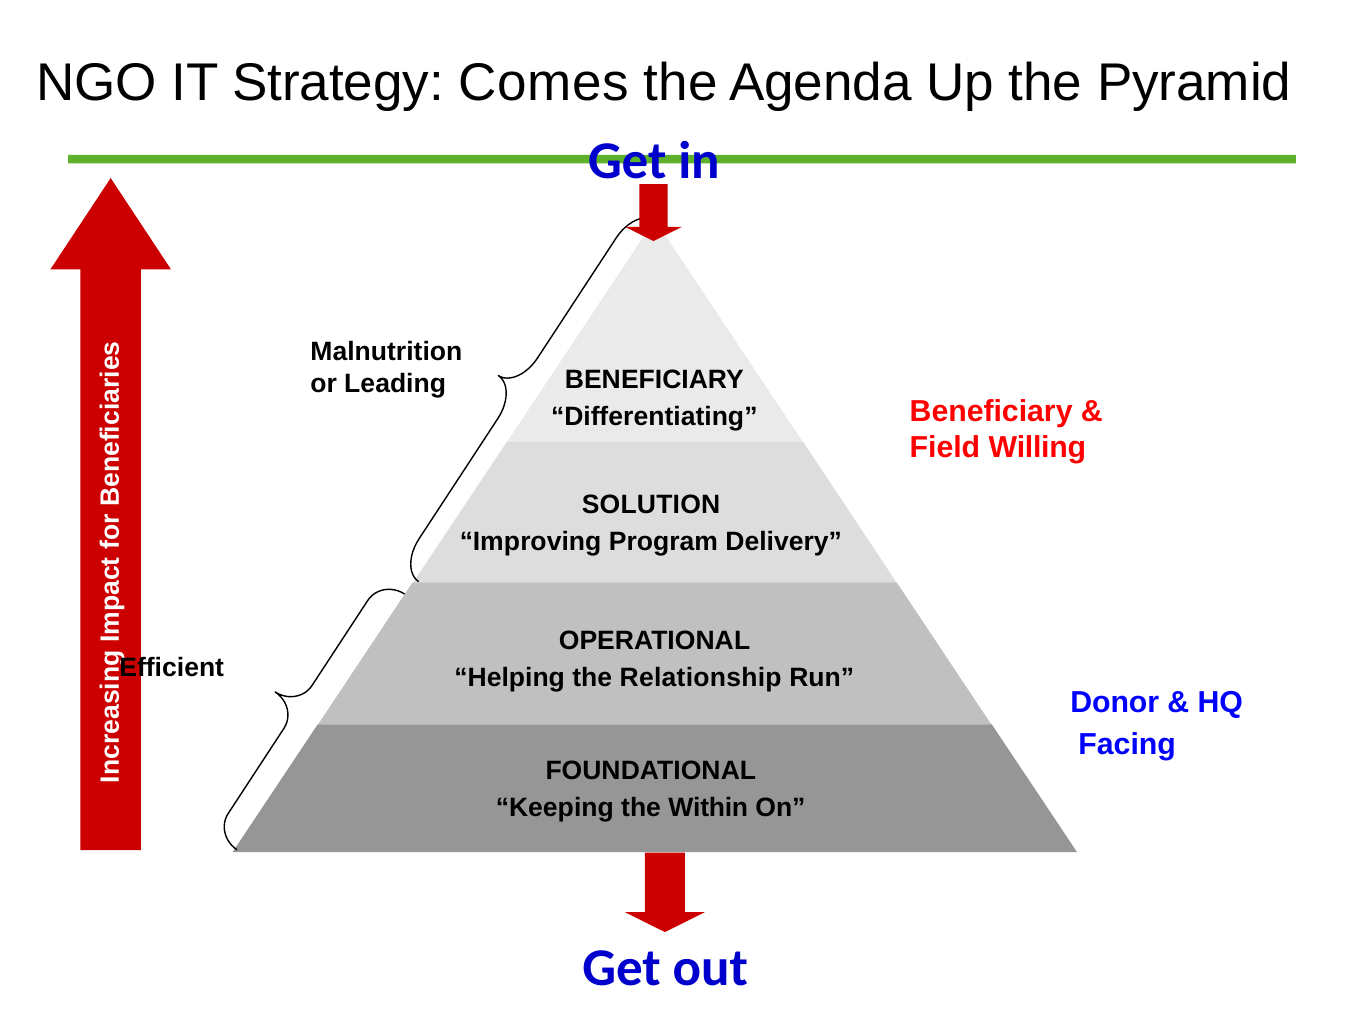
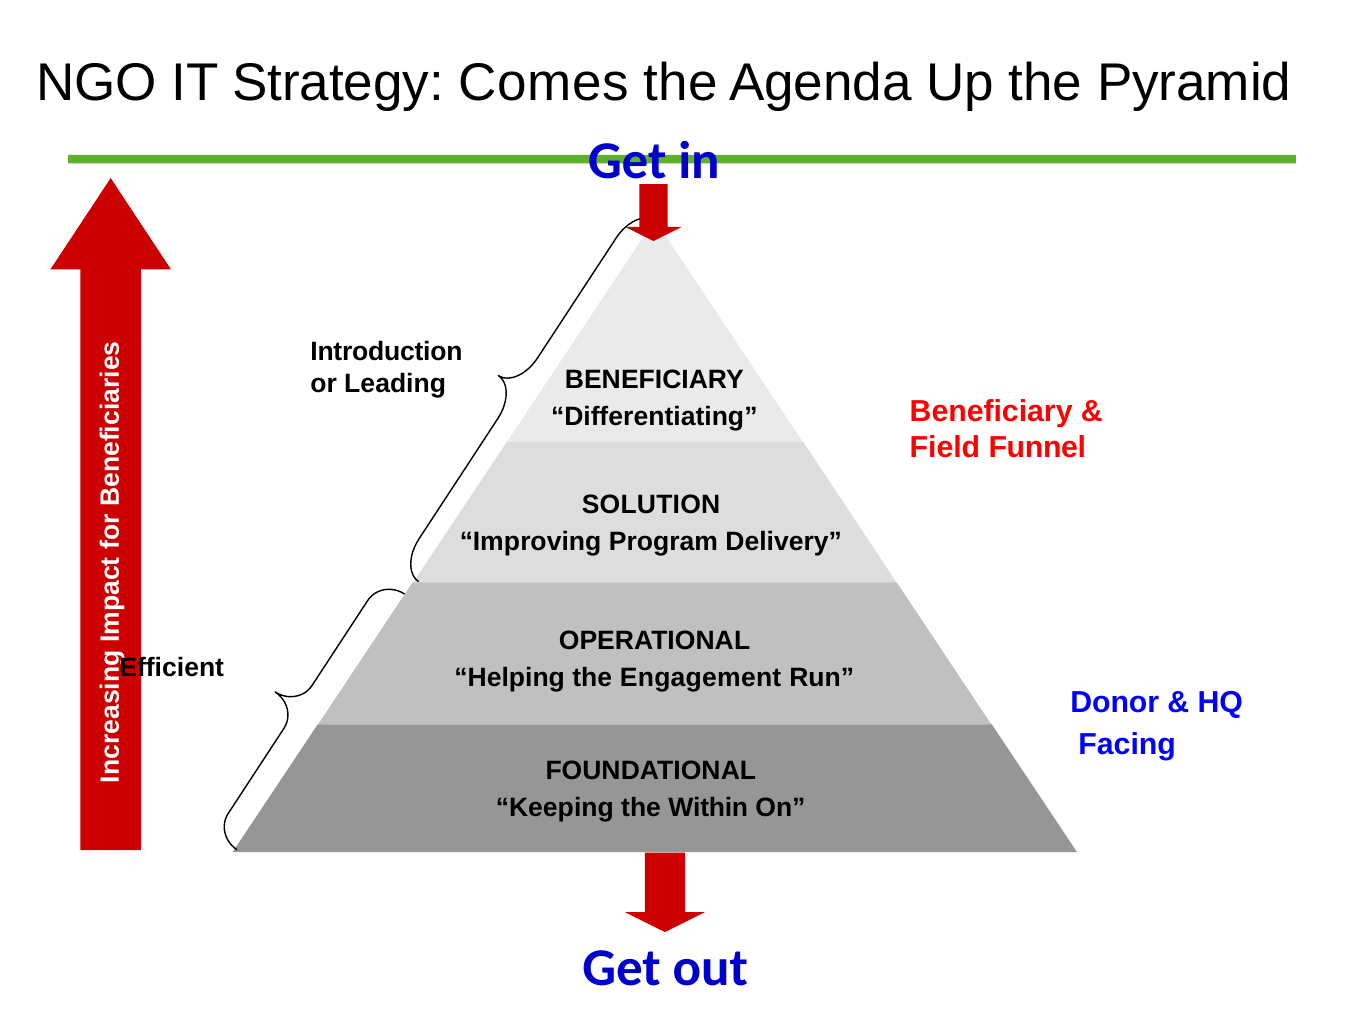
Malnutrition: Malnutrition -> Introduction (386, 352)
Willing: Willing -> Funnel (1037, 448)
Relationship: Relationship -> Engagement (701, 678)
